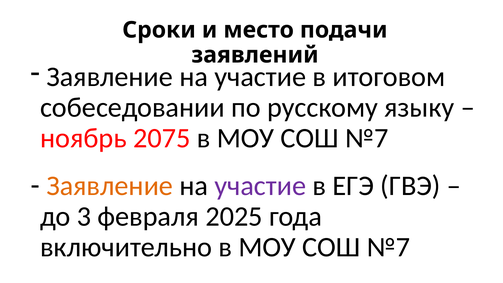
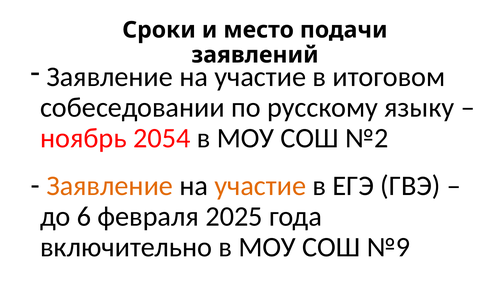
2075: 2075 -> 2054 (162, 138)
№7: №7 -> №2 (367, 138)
участие colour: purple -> orange (260, 186)
3: 3 -> 6 (84, 216)
№7: №7 -> №9 (389, 247)
